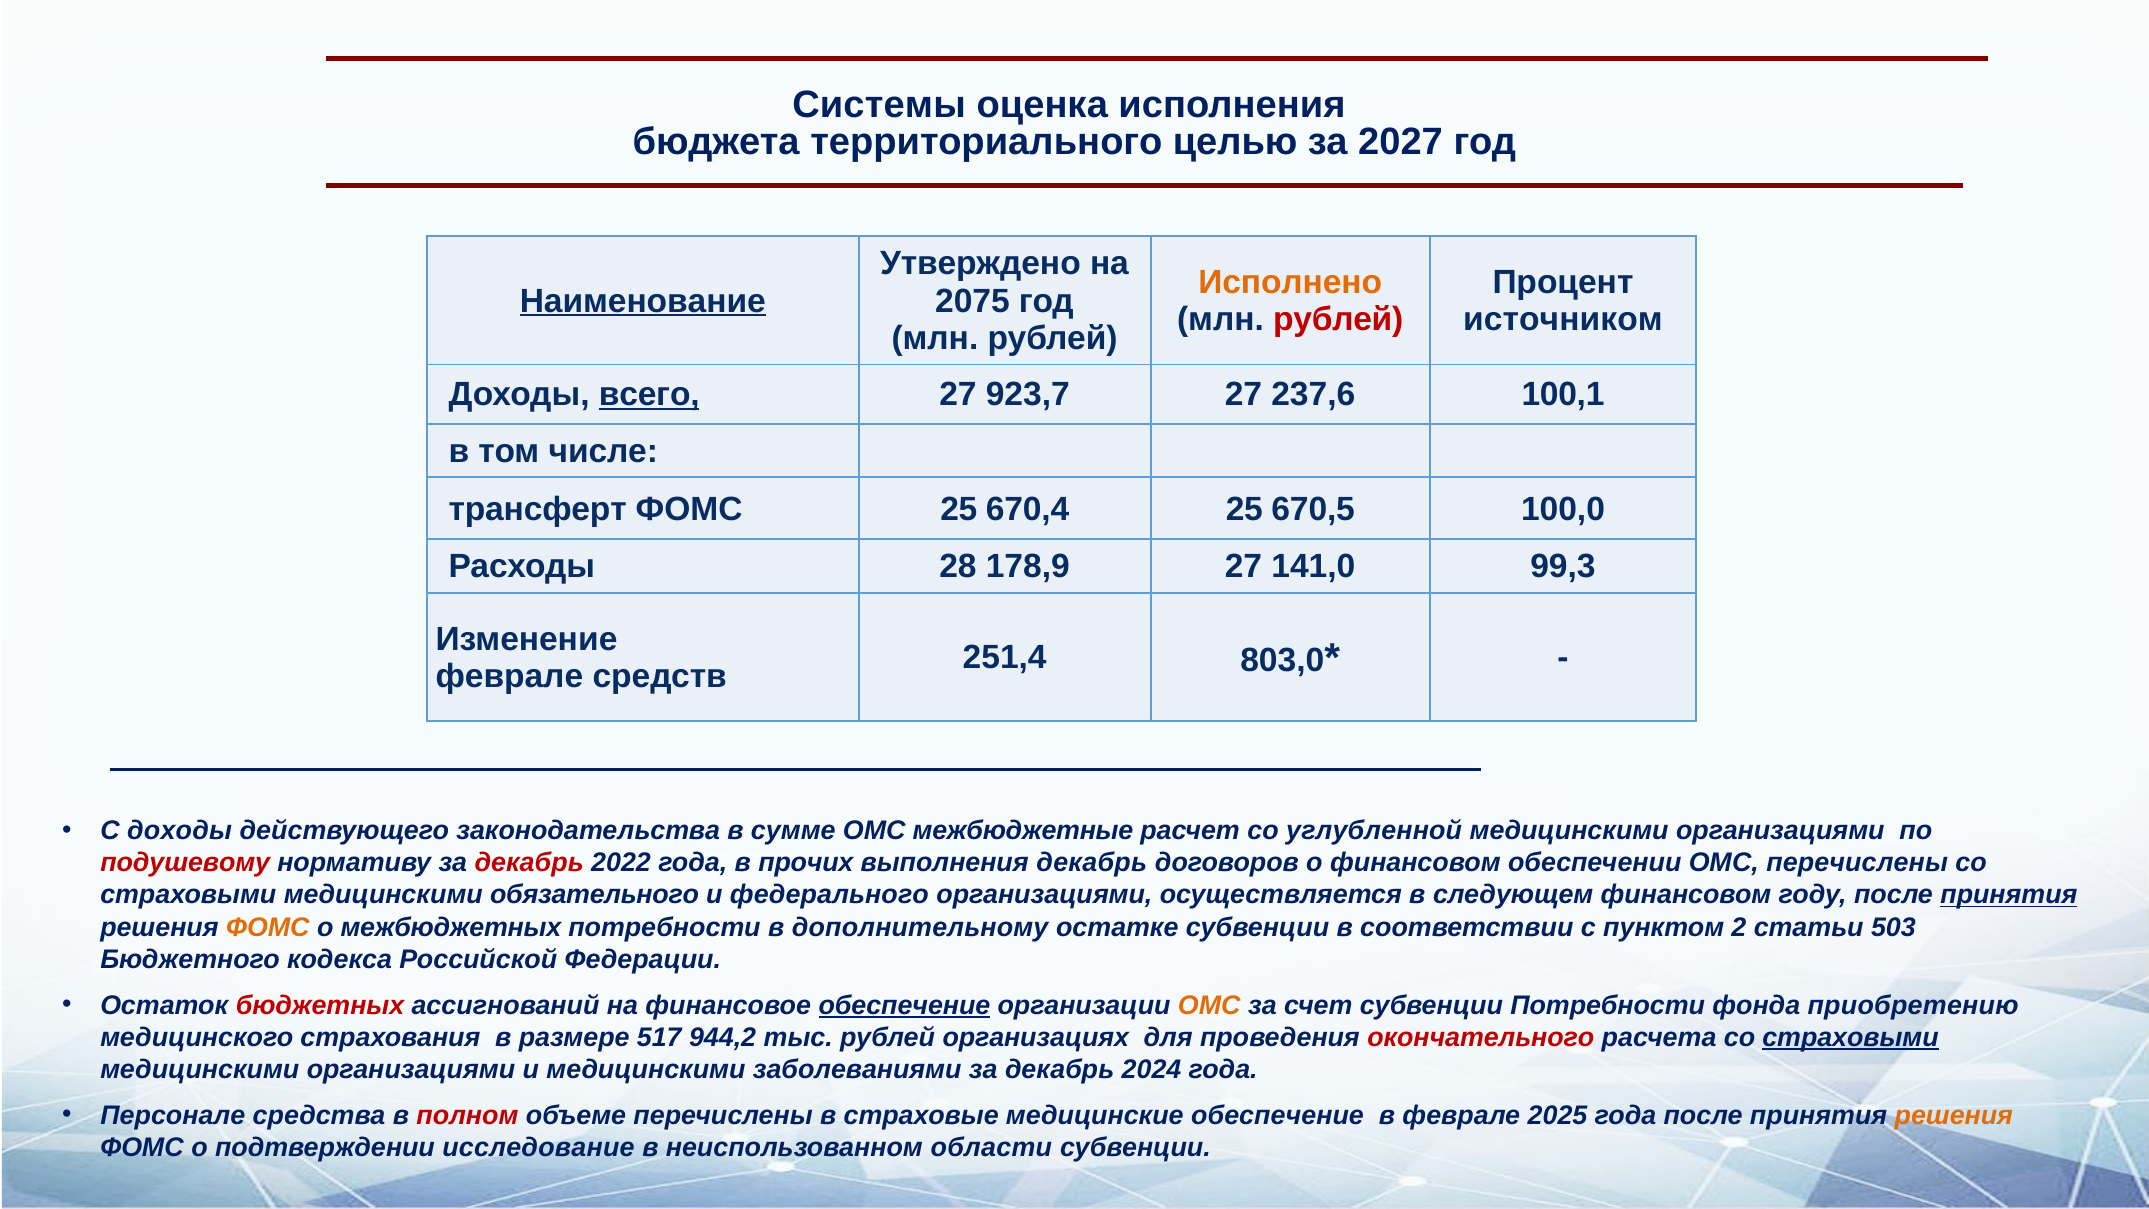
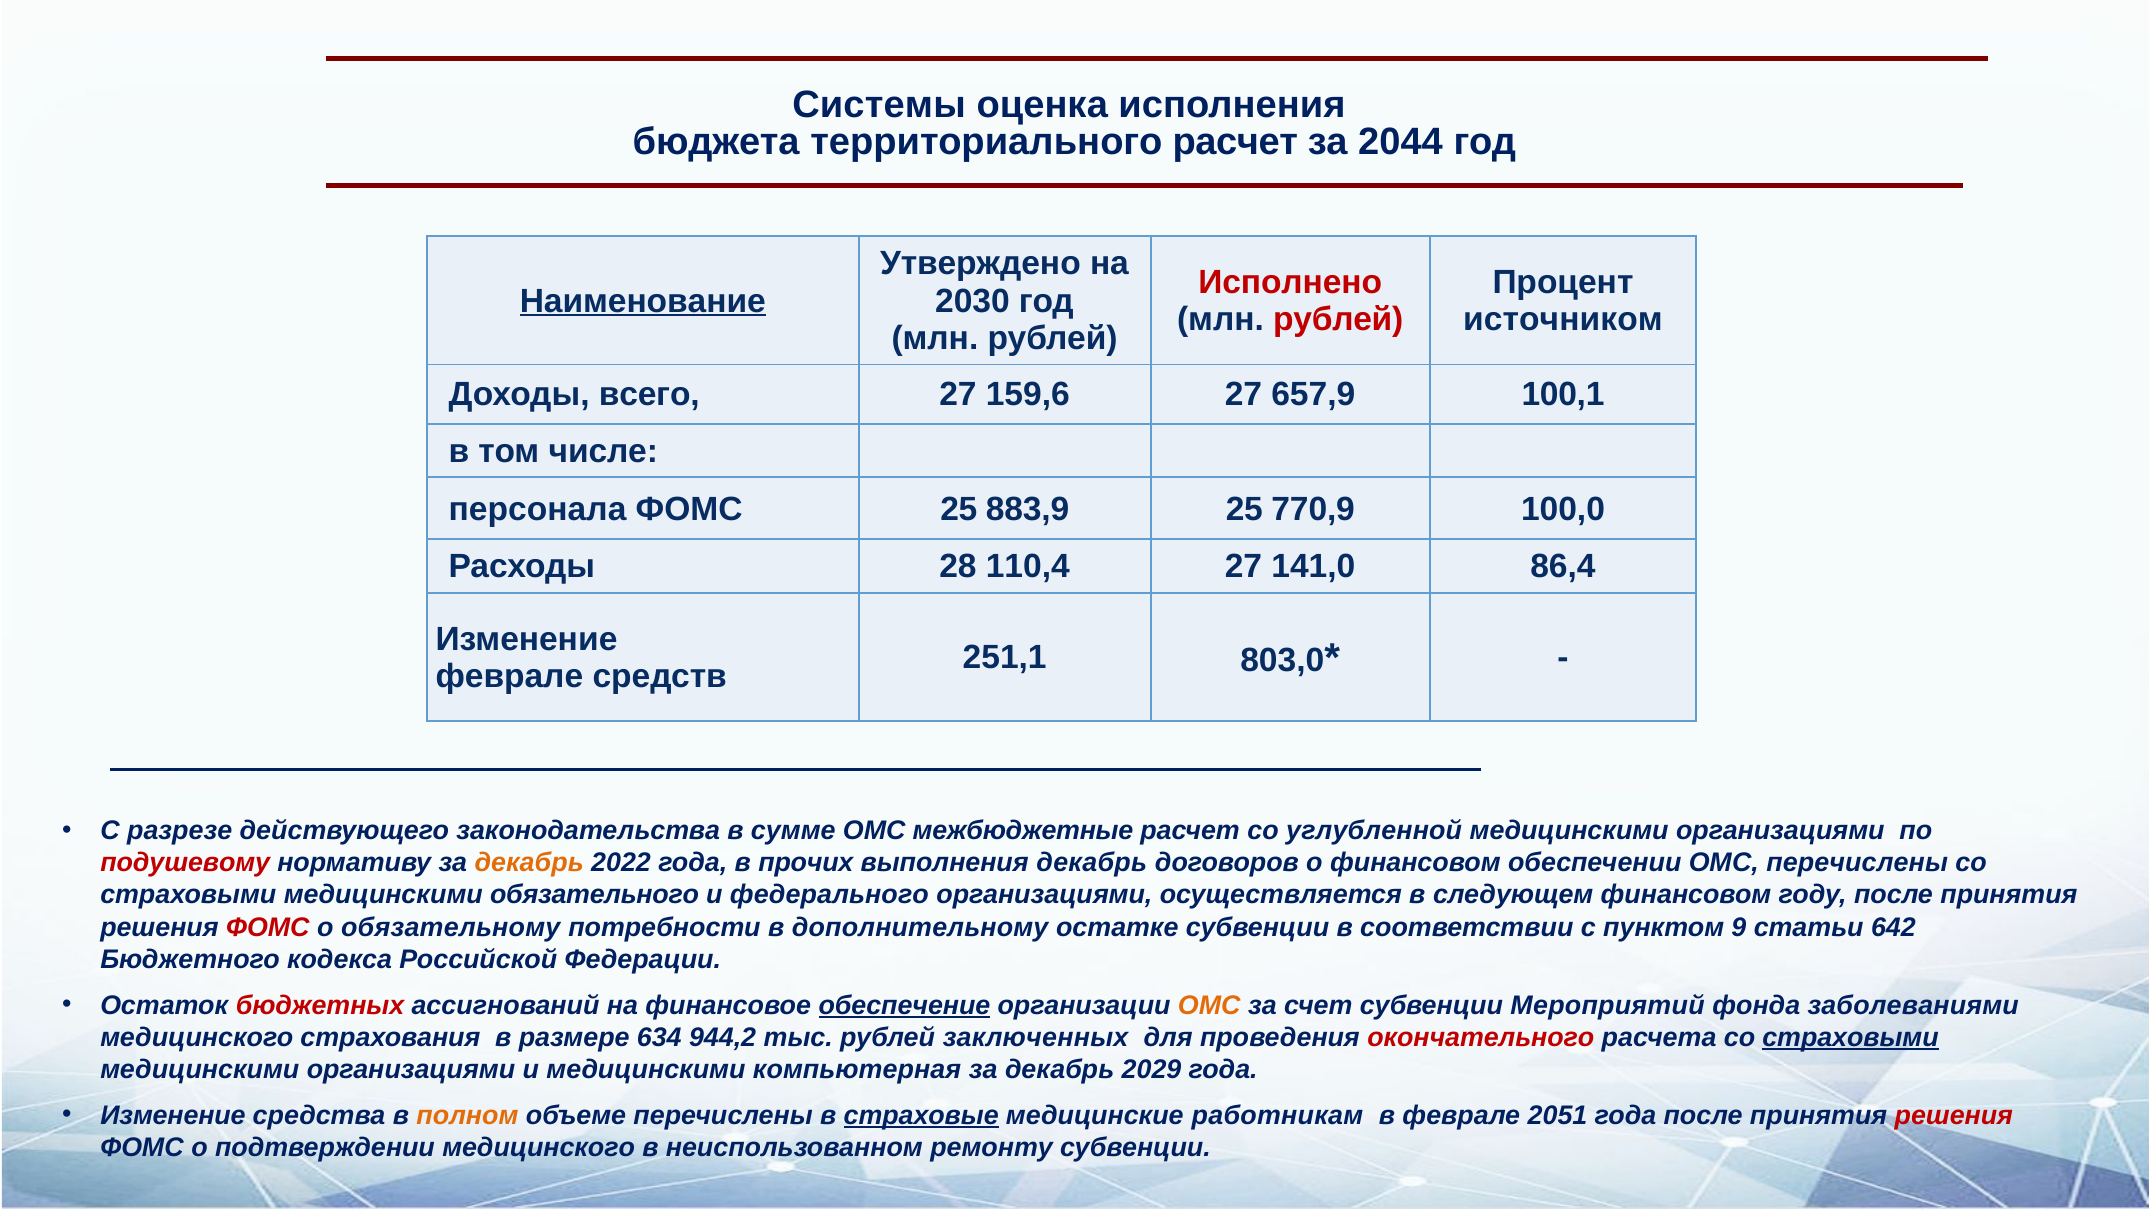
территориального целью: целью -> расчет (1235, 142)
2027: 2027 -> 2044 (1400, 142)
Исполнено colour: orange -> red (1290, 282)
2075: 2075 -> 2030 (972, 301)
всего underline: present -> none (649, 395)
923,7: 923,7 -> 159,6 (1028, 395)
237,6: 237,6 -> 657,9 (1313, 395)
трансферт: трансферт -> персонала (538, 509)
670,4: 670,4 -> 883,9 (1028, 509)
670,5: 670,5 -> 770,9 (1313, 509)
178,9: 178,9 -> 110,4 (1028, 567)
99,3: 99,3 -> 86,4 (1563, 567)
251,4: 251,4 -> 251,1 (1005, 657)
С доходы: доходы -> разрезе (180, 831)
декабрь colour: red -> orange (529, 863)
принятия underline: present -> none (2009, 895)
ФОМС colour: orange -> red (268, 927)
межбюджетных: межбюджетных -> обязательному (451, 927)
2: 2 -> 9 (1739, 927)
503: 503 -> 642 (1893, 927)
субвенции Потребности: Потребности -> Мероприятий (1608, 1005)
приобретению: приобретению -> заболеваниями (1913, 1005)
517: 517 -> 634 (659, 1037)
организациях: организациях -> заключенных (1036, 1037)
заболеваниями: заболеваниями -> компьютерная (857, 1070)
2024: 2024 -> 2029 (1152, 1070)
Персонале: Персонале -> Изменение (173, 1115)
полном colour: red -> orange (467, 1115)
страховые underline: none -> present (921, 1115)
медицинские обеспечение: обеспечение -> работникам (1277, 1115)
2025: 2025 -> 2051 (1558, 1115)
решения colour: orange -> red (1954, 1115)
подтверждении исследование: исследование -> медицинского (539, 1148)
области: области -> ремонту (992, 1148)
